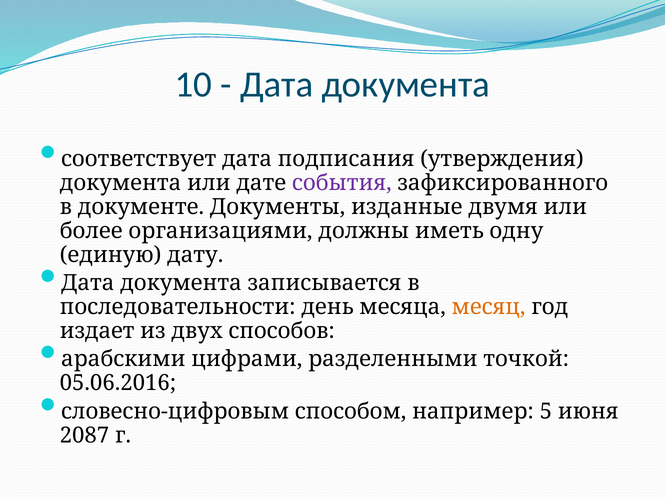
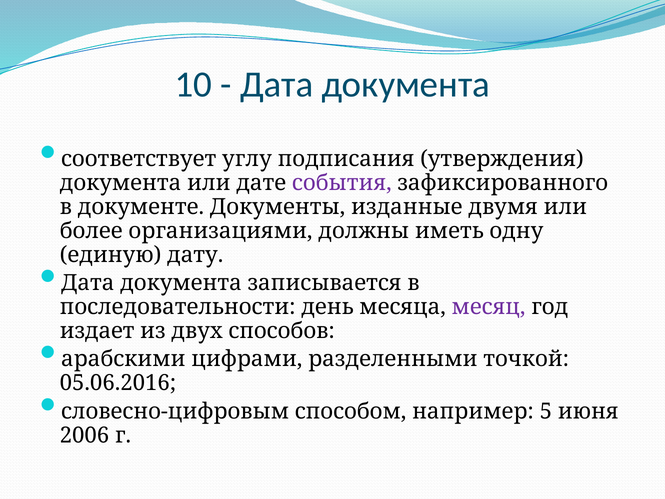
соответствует дата: дата -> углу (247, 159)
месяц colour: orange -> purple (489, 307)
2087: 2087 -> 2006 (85, 435)
